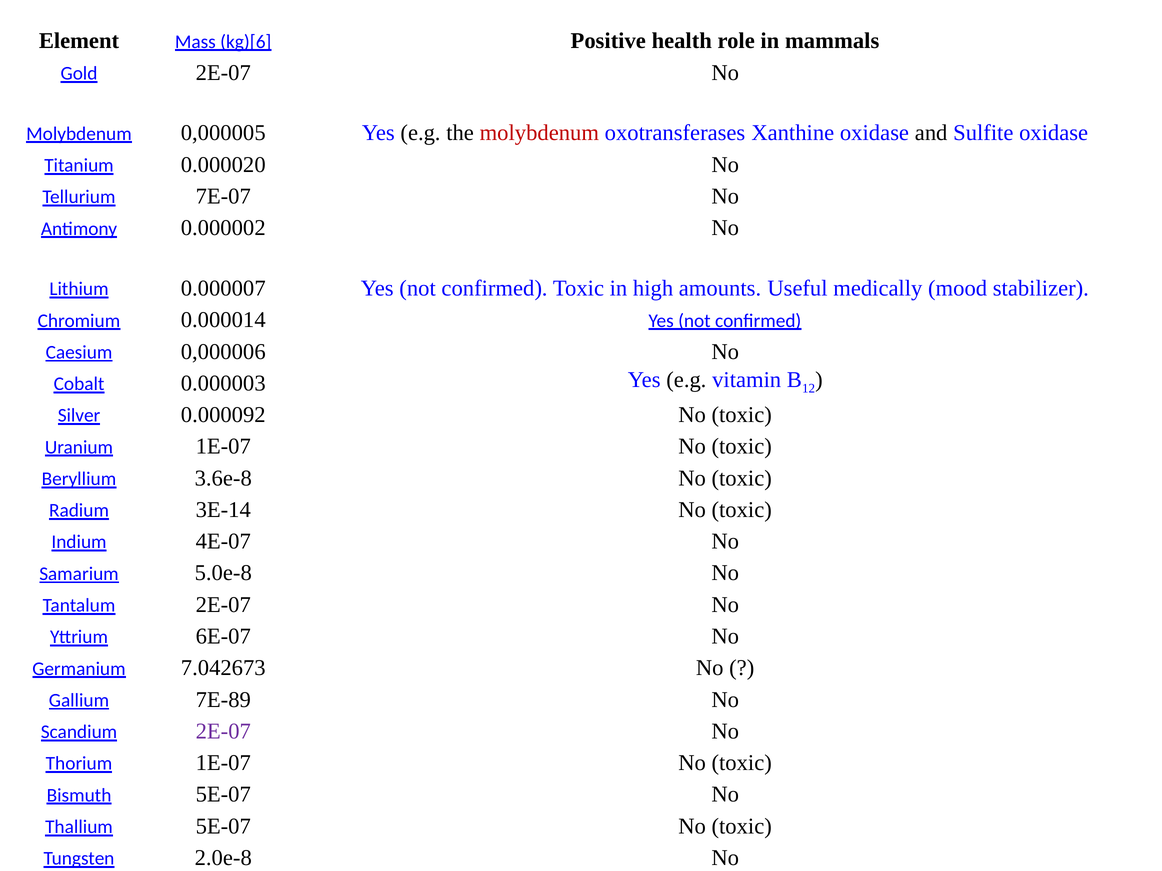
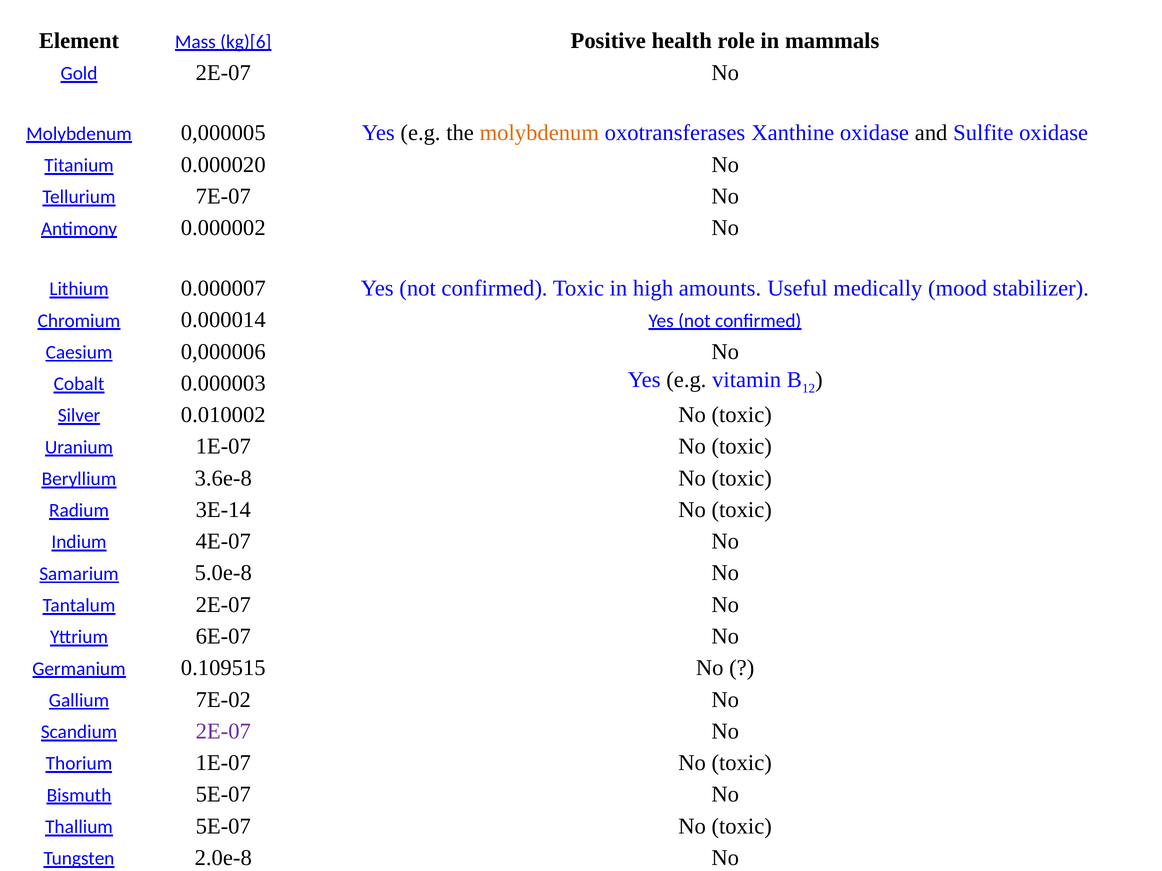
molybdenum colour: red -> orange (539, 133)
0.000092: 0.000092 -> 0.010002 (223, 415)
7.042673: 7.042673 -> 0.109515 (223, 668)
7E-89: 7E-89 -> 7E-02 (223, 700)
